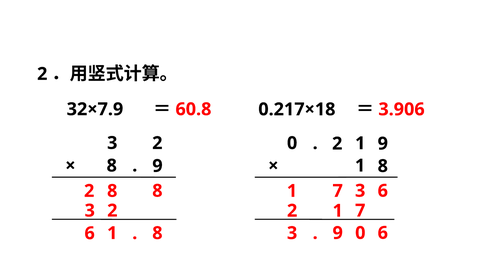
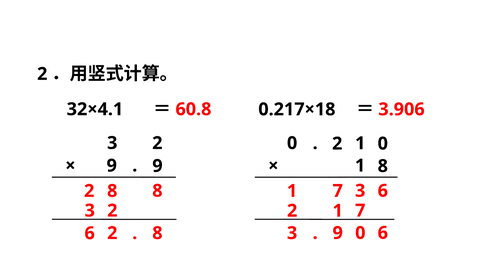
32×7.9: 32×7.9 -> 32×4.1 (95, 109)
0 2 9: 9 -> 0 (383, 144)
8: 8 -> 9 (112, 166)
6 1: 1 -> 2 (112, 234)
